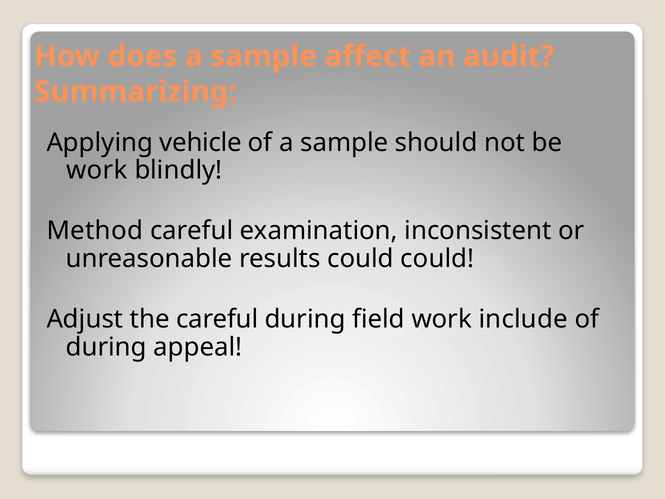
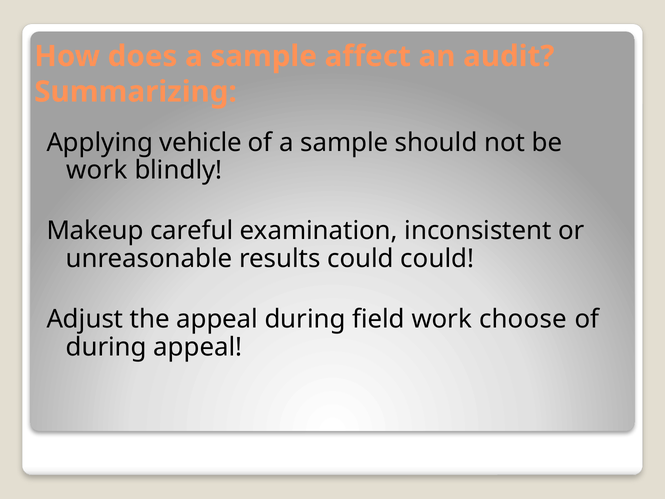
Method: Method -> Makeup (95, 231)
the careful: careful -> appeal (217, 319)
include: include -> choose (523, 319)
